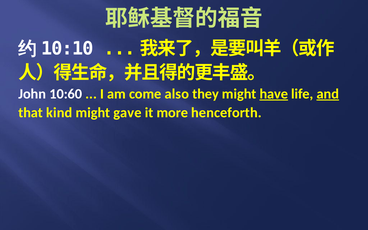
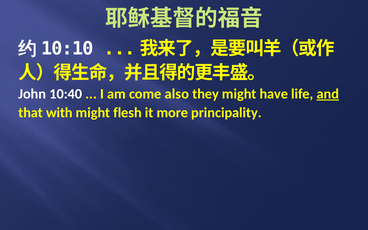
10:60: 10:60 -> 10:40 (66, 94)
have underline: present -> none (274, 94)
kind: kind -> with (59, 113)
gave: gave -> flesh (128, 113)
henceforth: henceforth -> principality (226, 113)
